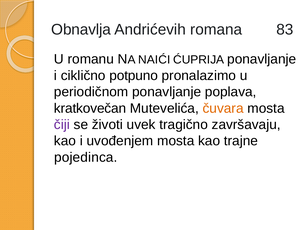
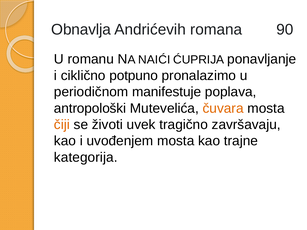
83: 83 -> 90 (285, 29)
periodičnom ponavljanje: ponavljanje -> manifestuje (167, 92)
kratkovečan: kratkovečan -> antropološki (90, 108)
čiji colour: purple -> orange (62, 125)
pojedinca: pojedinca -> kategorija (86, 158)
